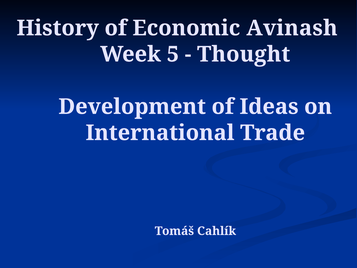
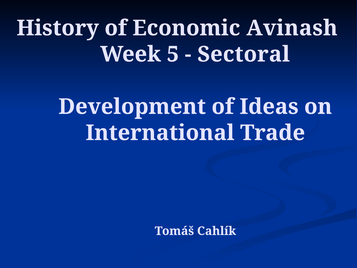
Thought: Thought -> Sectoral (244, 54)
